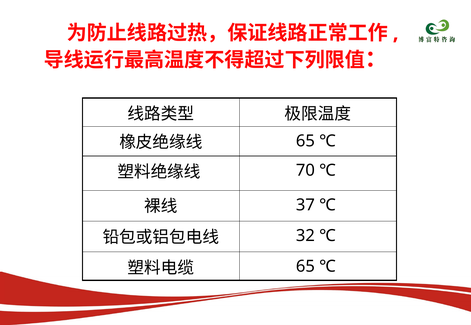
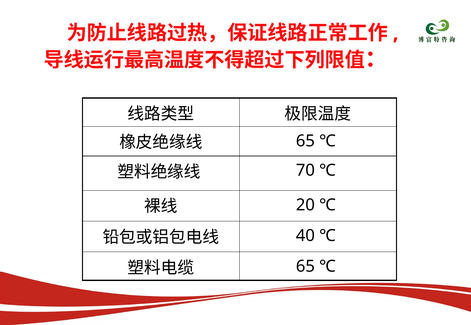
37: 37 -> 20 (305, 205)
32: 32 -> 40 (305, 236)
